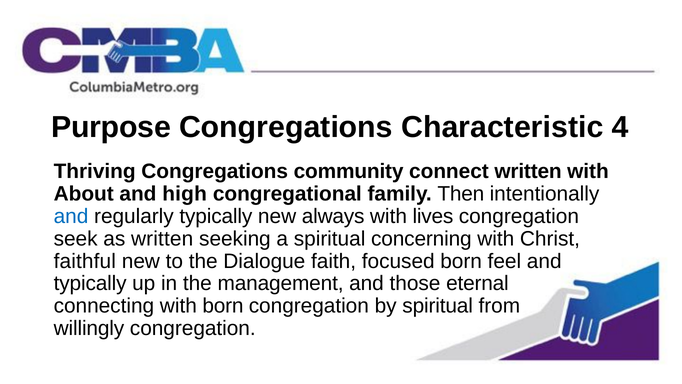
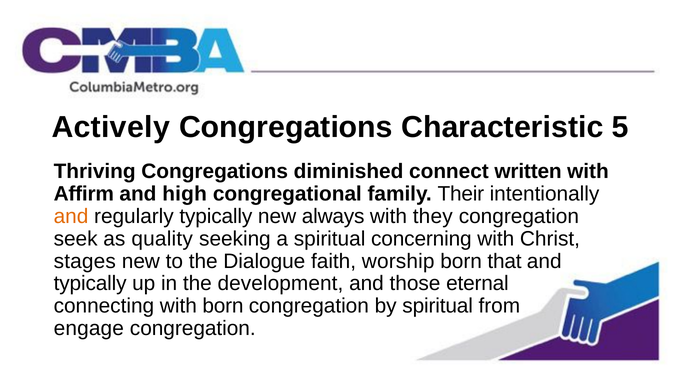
Purpose: Purpose -> Actively (111, 127)
4: 4 -> 5 (620, 127)
community: community -> diminished (349, 171)
About: About -> Affirm (84, 193)
Then: Then -> Their (461, 193)
and colour: blue -> orange (71, 216)
lives: lives -> they (433, 216)
as written: written -> quality (162, 238)
faithful: faithful -> stages (85, 261)
focused: focused -> worship (398, 261)
feel: feel -> that (505, 261)
management: management -> development (280, 283)
willingly: willingly -> engage (89, 328)
